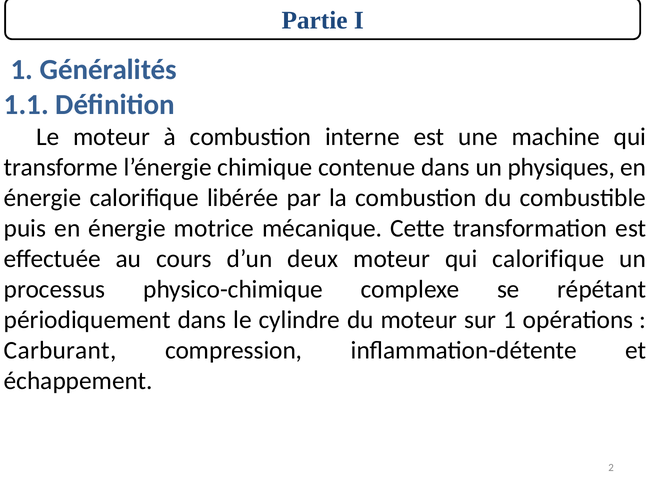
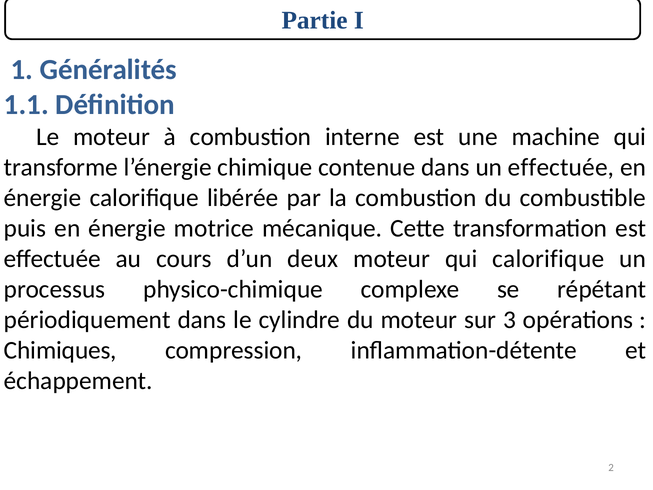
un physiques: physiques -> effectuée (561, 167)
sur 1: 1 -> 3 (510, 320)
Carburant: Carburant -> Chimiques (60, 350)
